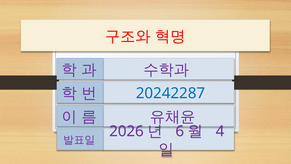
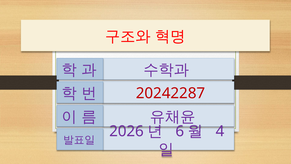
20242287 colour: blue -> red (170, 93)
